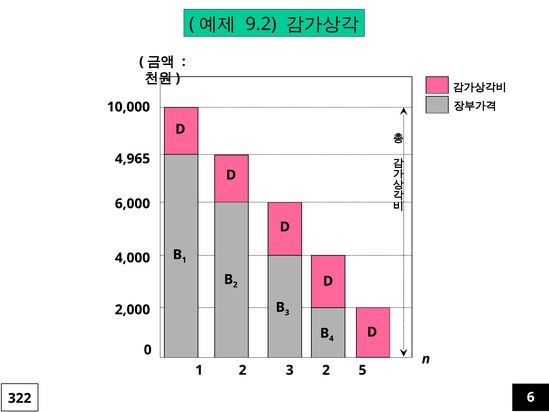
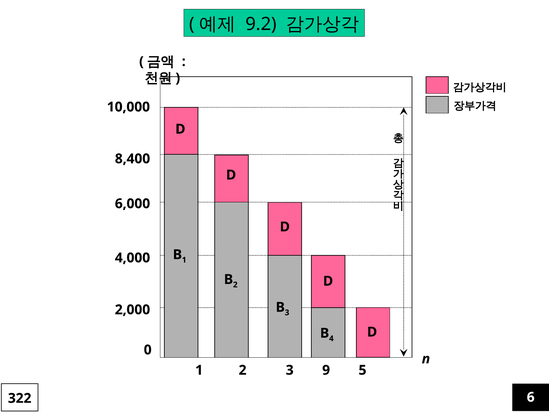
4,965: 4,965 -> 8,400 (132, 159)
3 2: 2 -> 9 (326, 370)
